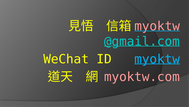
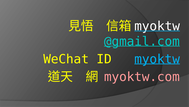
myoktw colour: pink -> white (157, 26)
